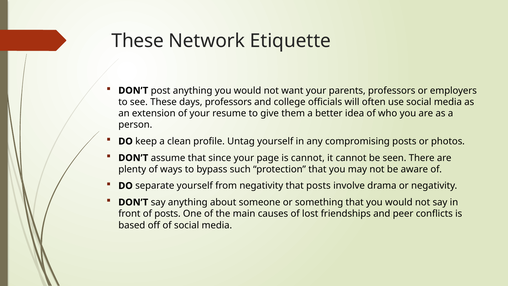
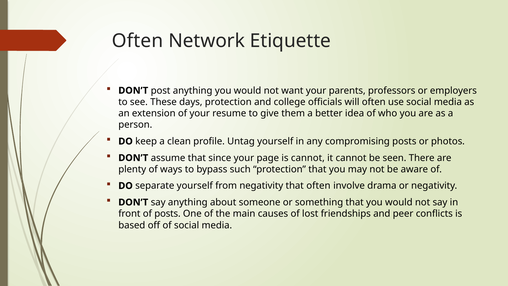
These: These -> Often (138, 41)
days professors: professors -> protection (228, 102)
that posts: posts -> often (318, 186)
